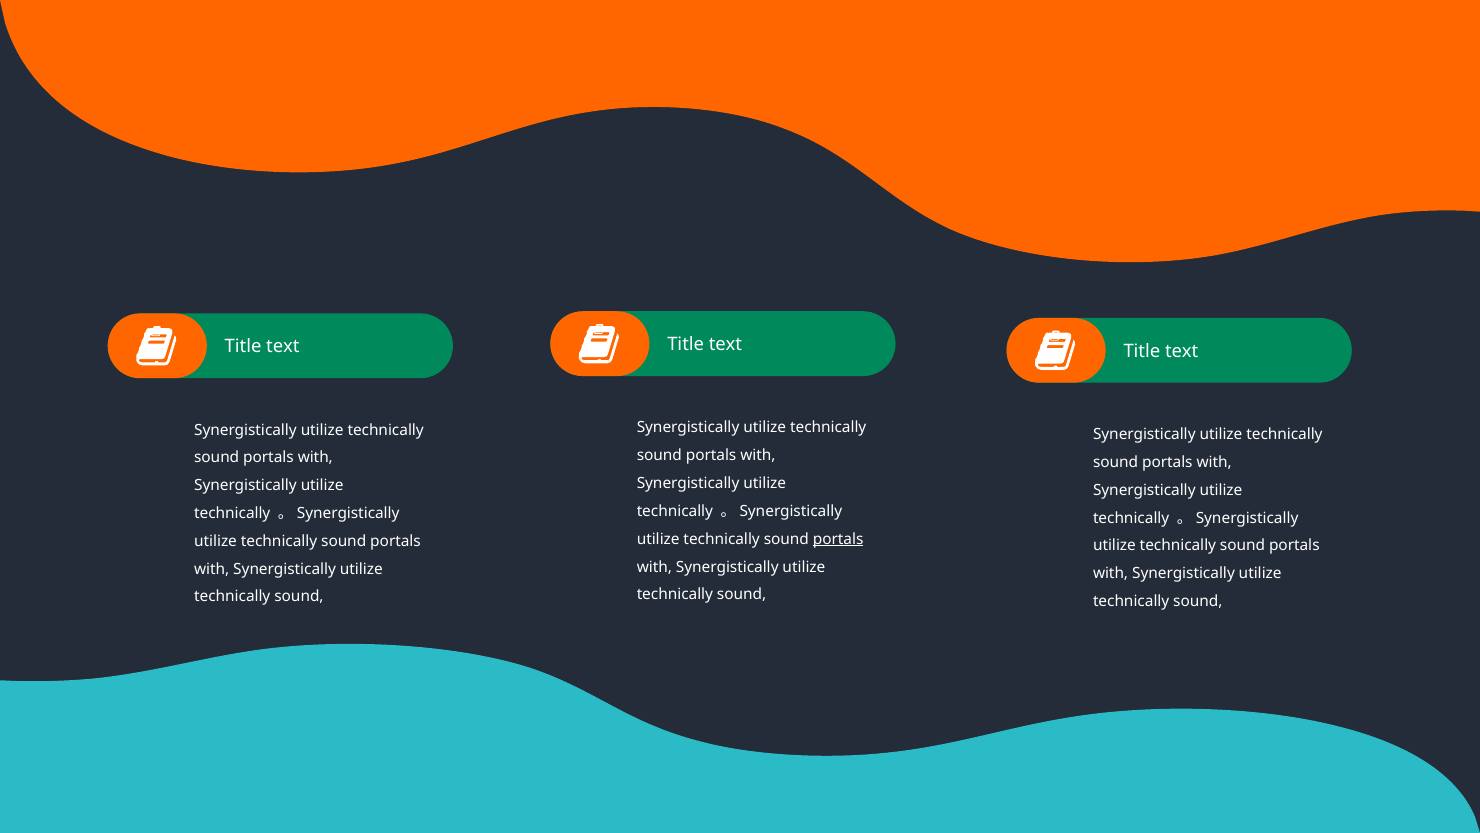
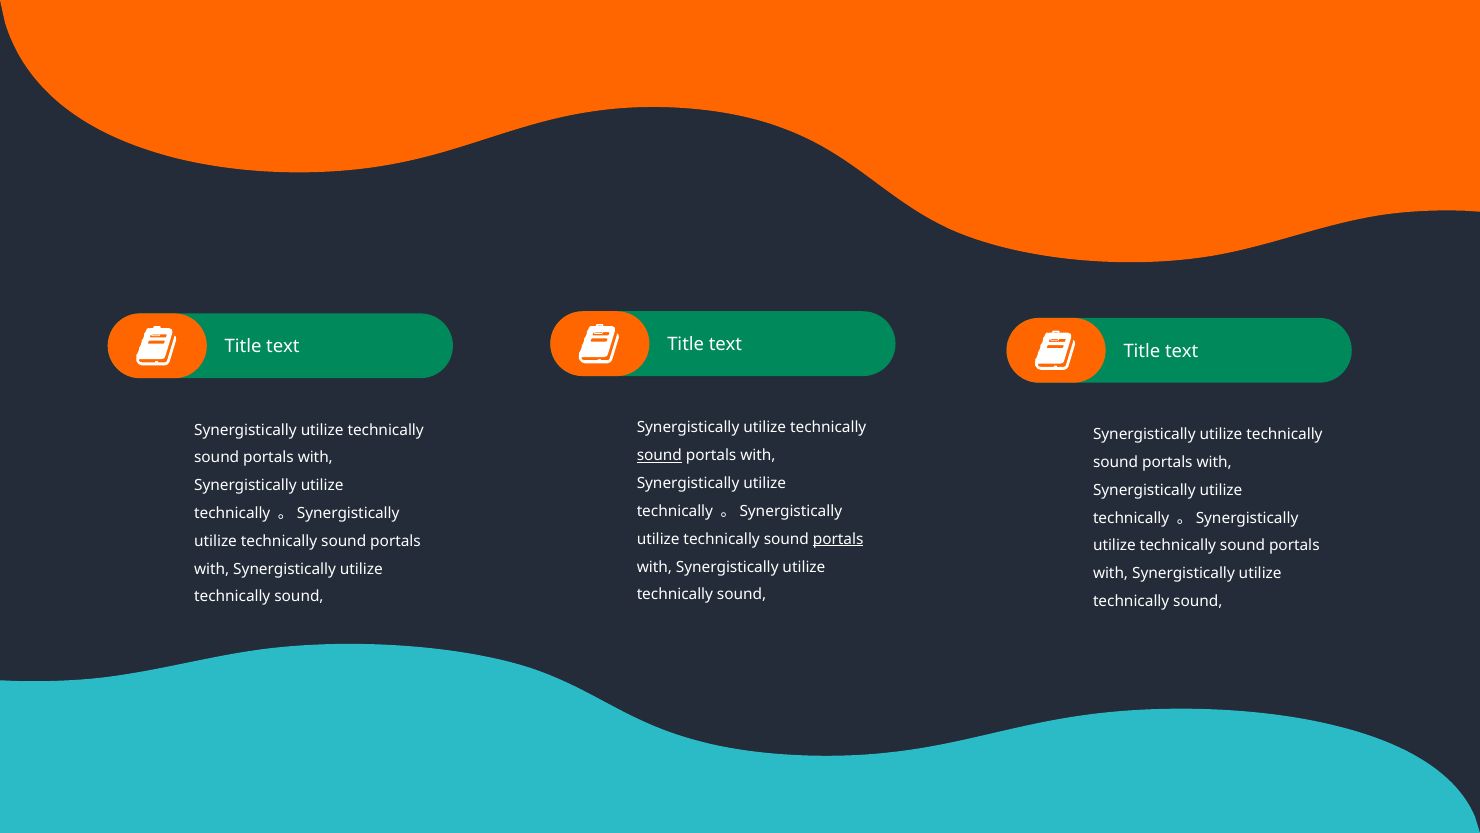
sound underline: none -> present (659, 455)
